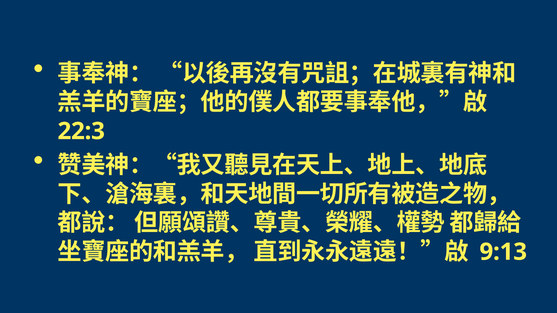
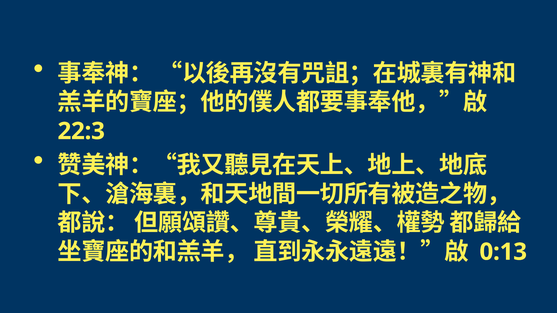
9:13: 9:13 -> 0:13 (503, 252)
